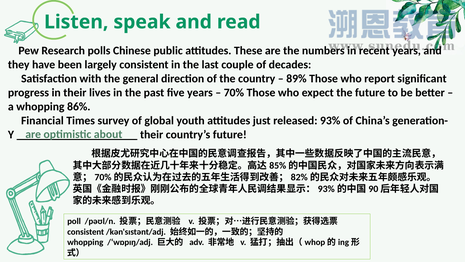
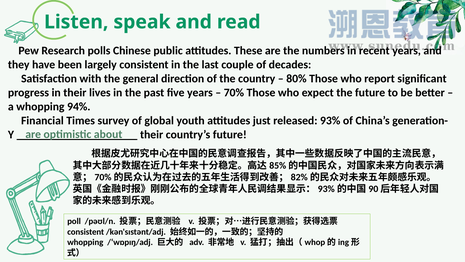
89%: 89% -> 80% (296, 78)
86%: 86% -> 94% (79, 106)
